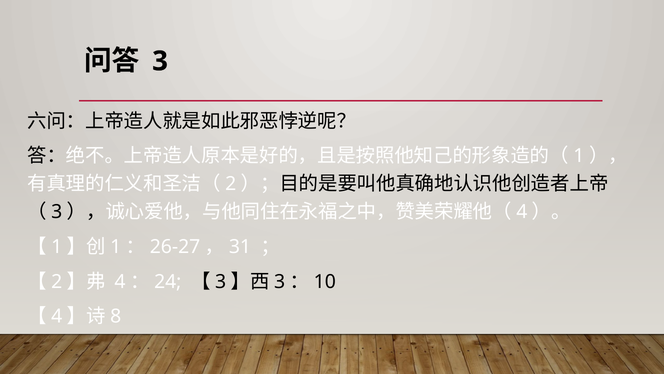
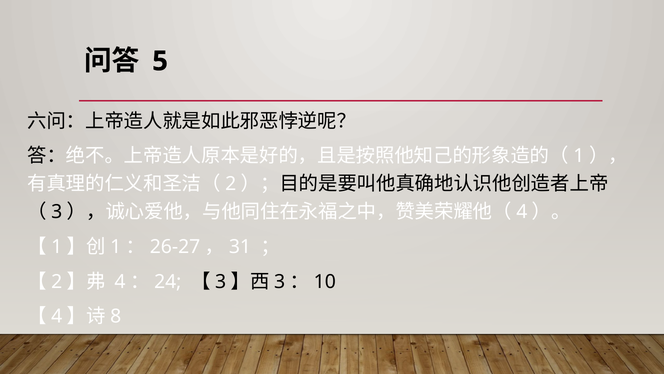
3: 3 -> 5 (160, 61)
